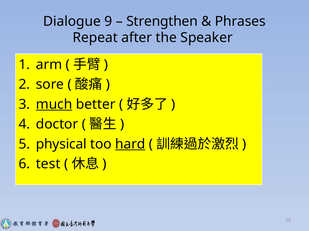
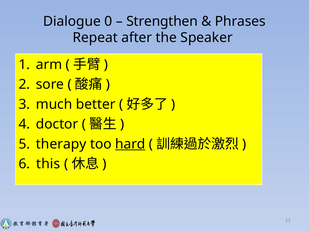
9: 9 -> 0 (108, 21)
much underline: present -> none (54, 105)
physical: physical -> therapy (61, 144)
test: test -> this (48, 164)
